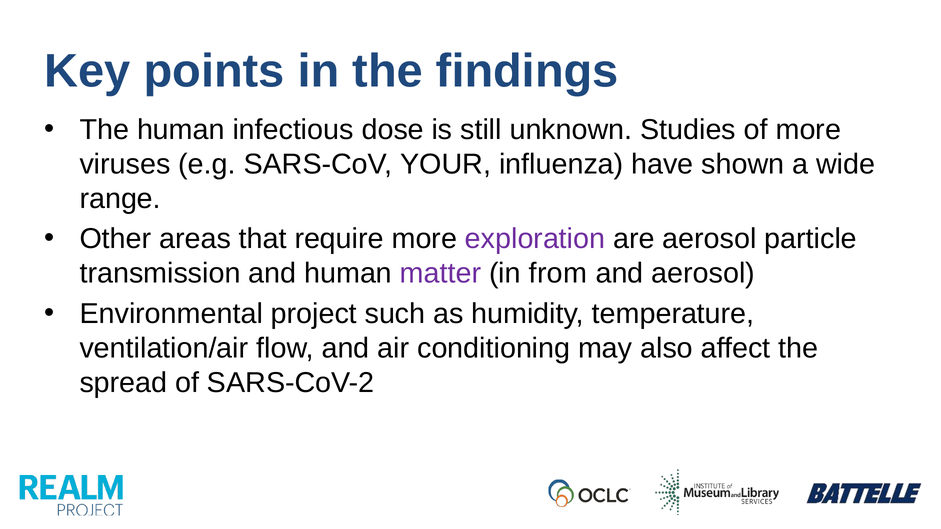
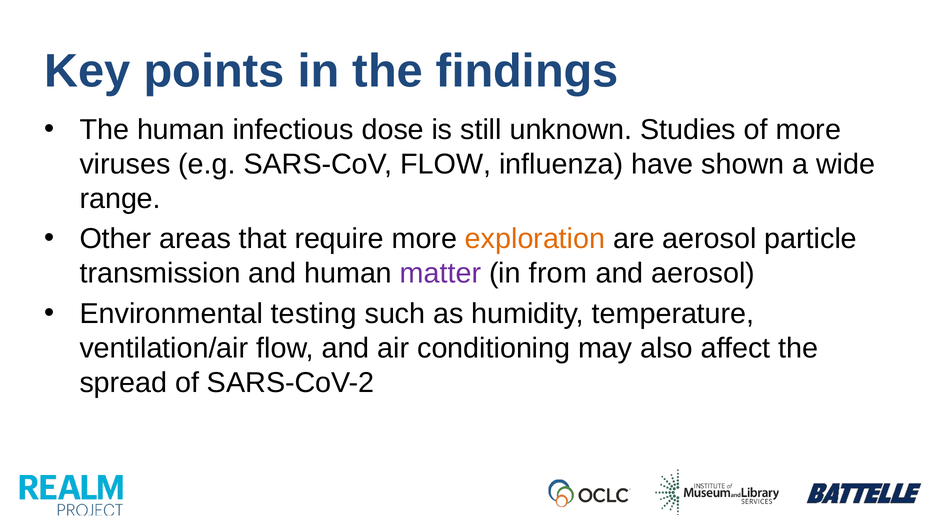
SARS-CoV YOUR: YOUR -> FLOW (446, 164)
exploration colour: purple -> orange (535, 239)
project: project -> testing (314, 314)
